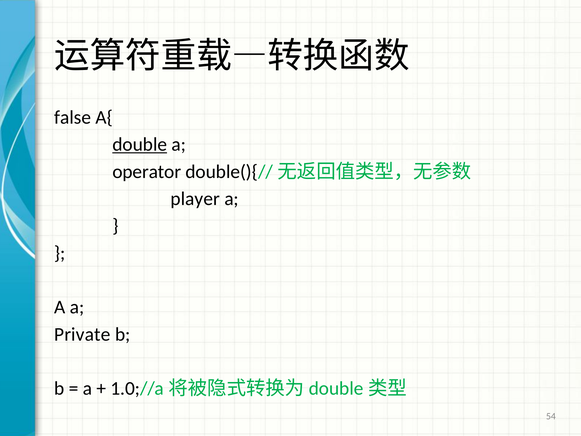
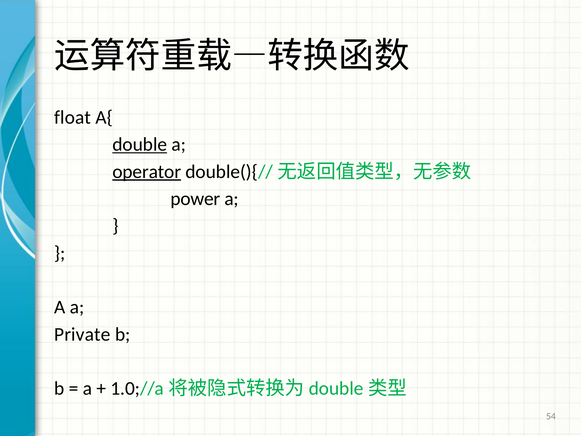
false: false -> float (73, 117)
operator underline: none -> present (147, 172)
player: player -> power (195, 199)
